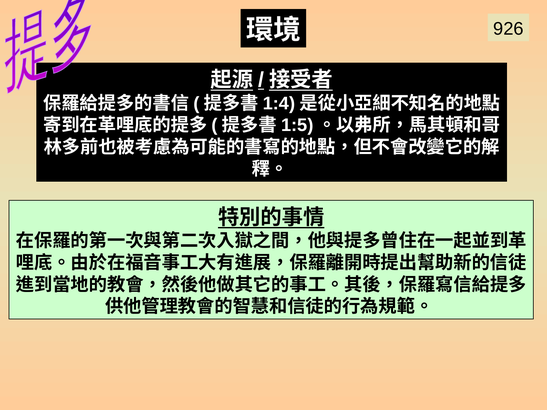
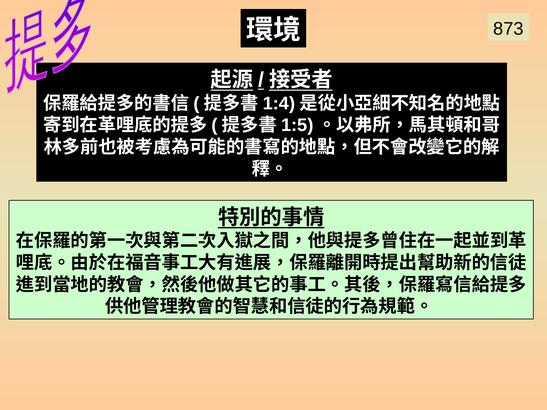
926: 926 -> 873 (508, 29)
